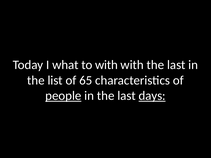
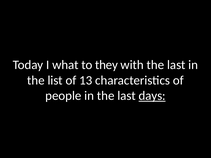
to with: with -> they (106, 65)
65: 65 -> 13 (86, 80)
people underline: present -> none (63, 96)
